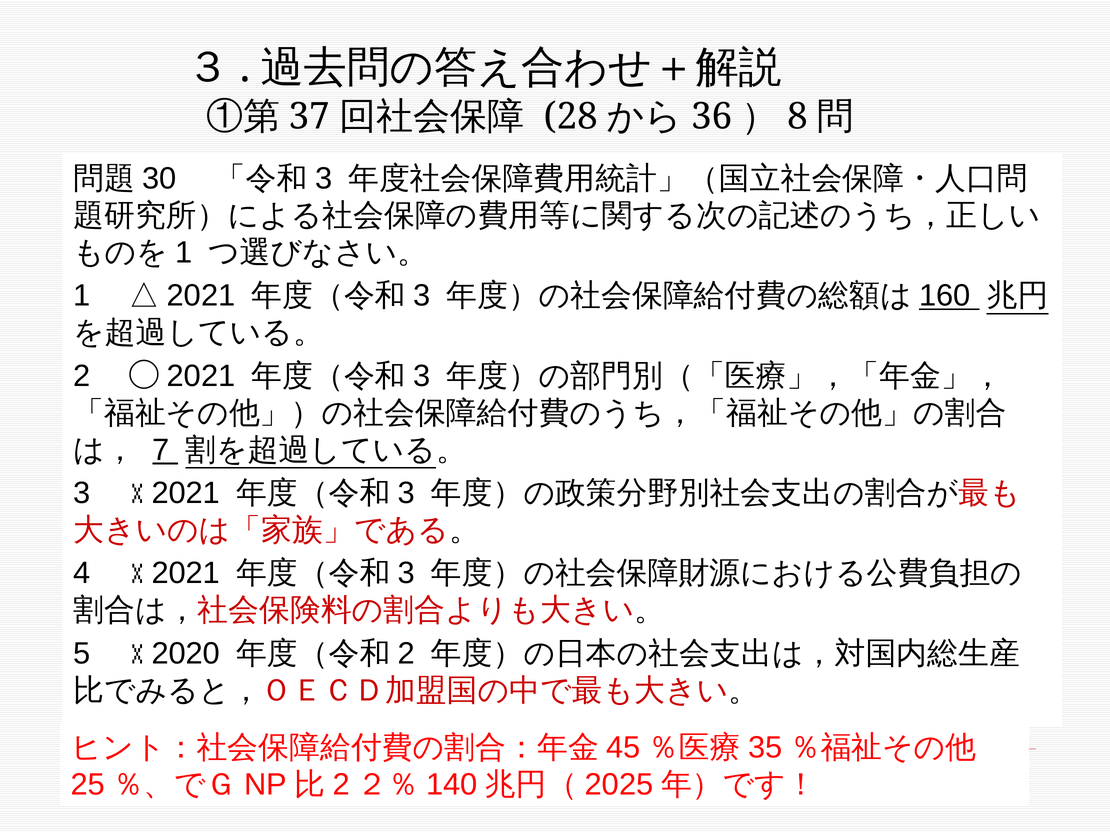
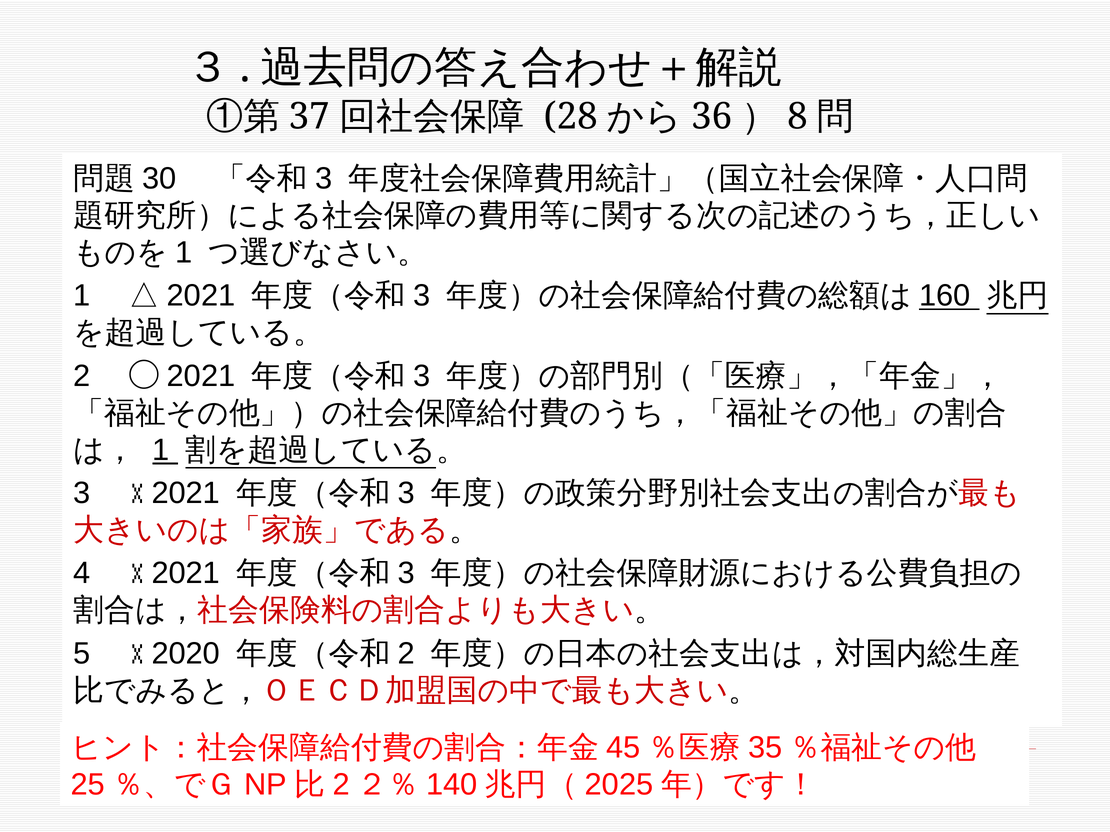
7: 7 -> 1 (161, 450)
